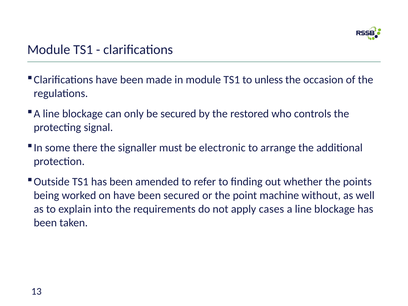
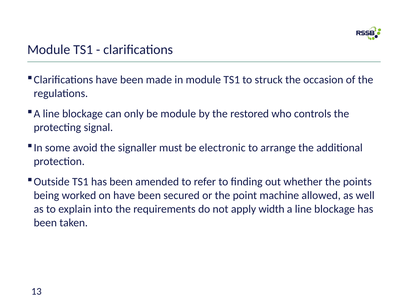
unless: unless -> struck (269, 80)
be secured: secured -> module (178, 114)
there: there -> avoid (85, 148)
without: without -> allowed (321, 196)
cases: cases -> width (272, 209)
